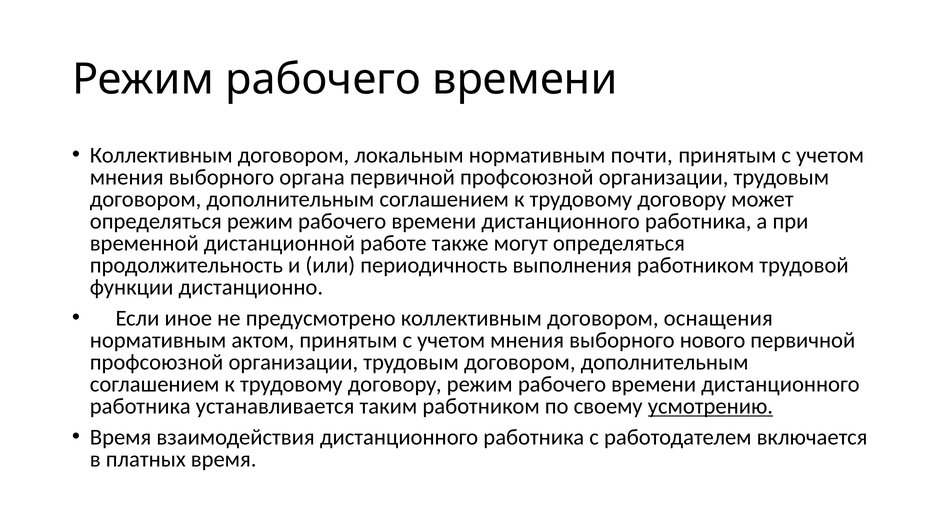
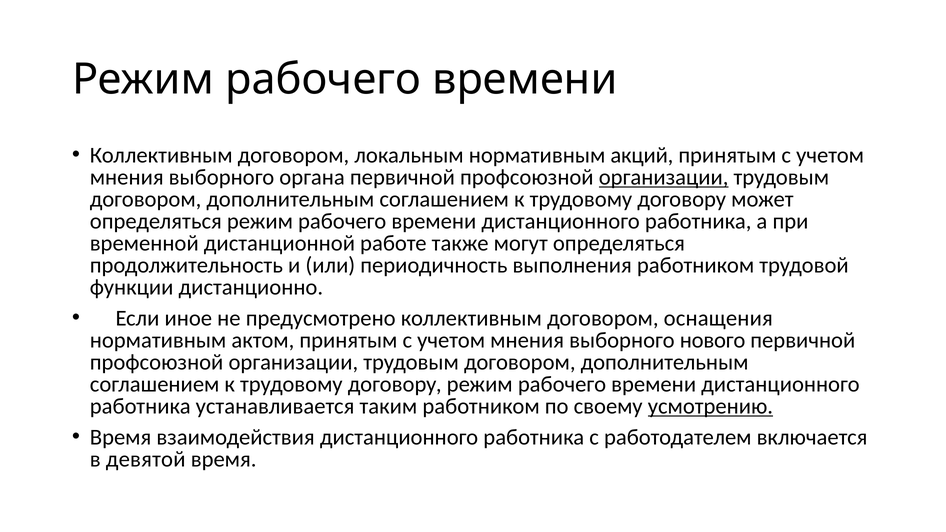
почти: почти -> акций (642, 155)
организации underline: none -> present (664, 177)
платных: платных -> девятой (146, 459)
